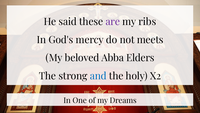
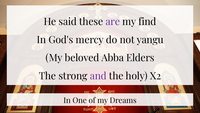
ribs: ribs -> find (147, 22)
meets: meets -> yangu (150, 40)
and colour: blue -> purple (98, 76)
